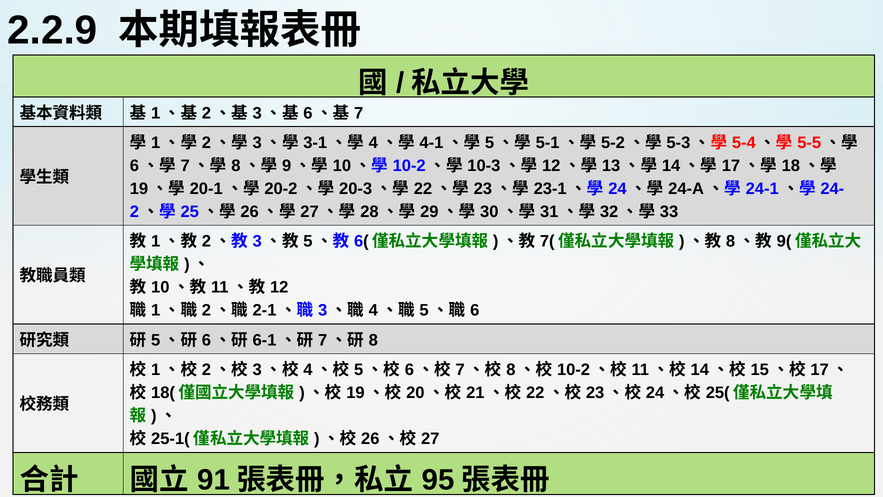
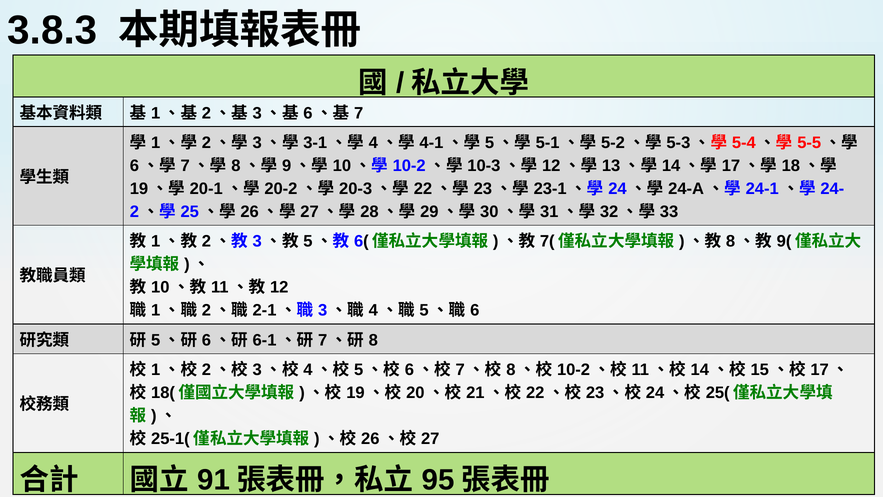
2.2.9: 2.2.9 -> 3.8.3 (52, 31)
